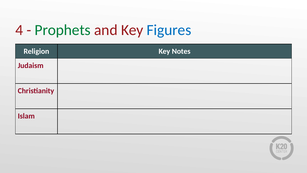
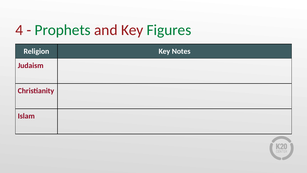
Figures colour: blue -> green (169, 30)
